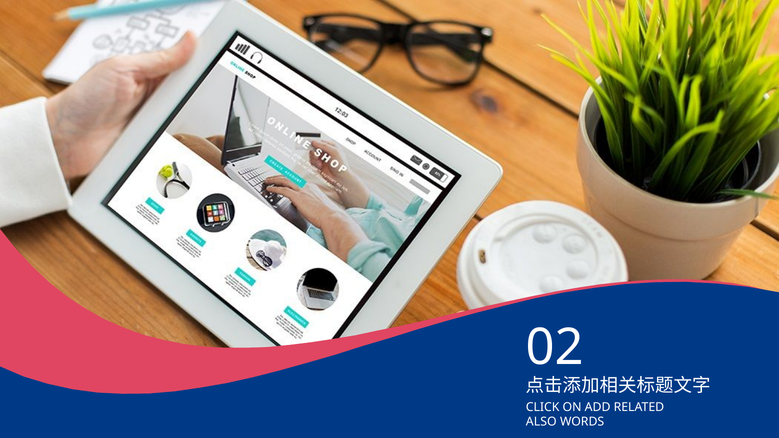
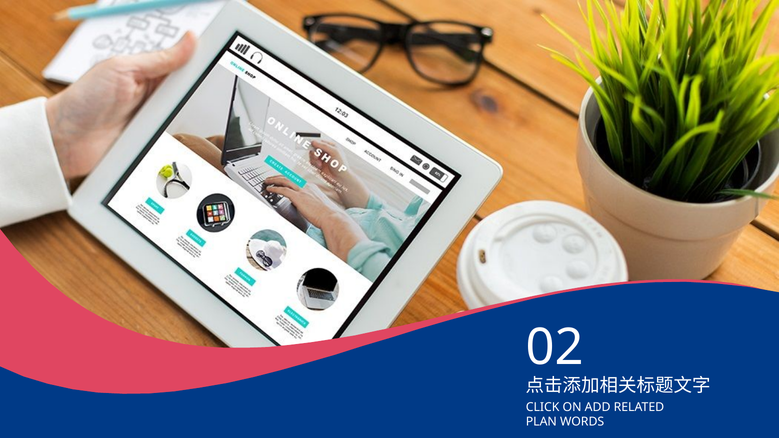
ALSO: ALSO -> PLAN (541, 422)
